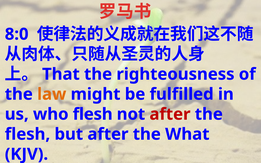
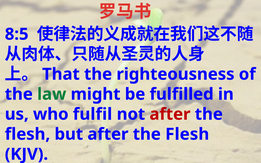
8:0: 8:0 -> 8:5 (17, 34)
law colour: orange -> green (52, 94)
who flesh: flesh -> fulfil (93, 114)
but after the What: What -> Flesh (187, 134)
